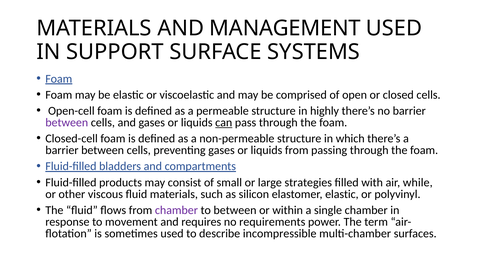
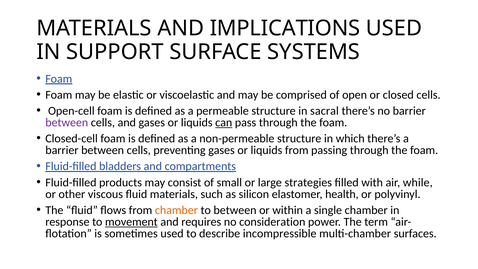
MANAGEMENT: MANAGEMENT -> IMPLICATIONS (285, 28)
highly: highly -> sacral (324, 111)
elastomer elastic: elastic -> health (342, 194)
chamber colour: purple -> orange (176, 210)
movement underline: none -> present (131, 222)
requirements: requirements -> consideration (272, 222)
